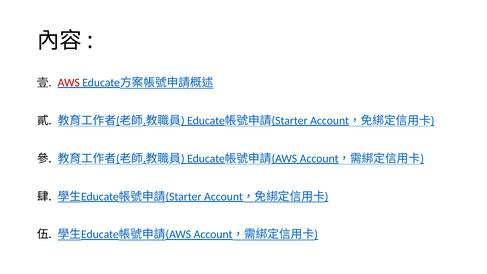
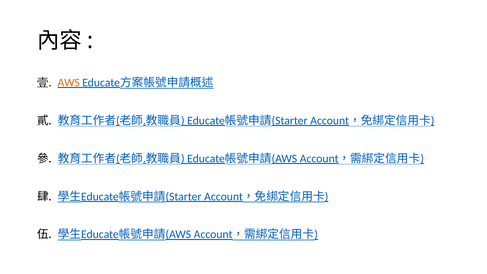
AWS colour: red -> orange (69, 83)
